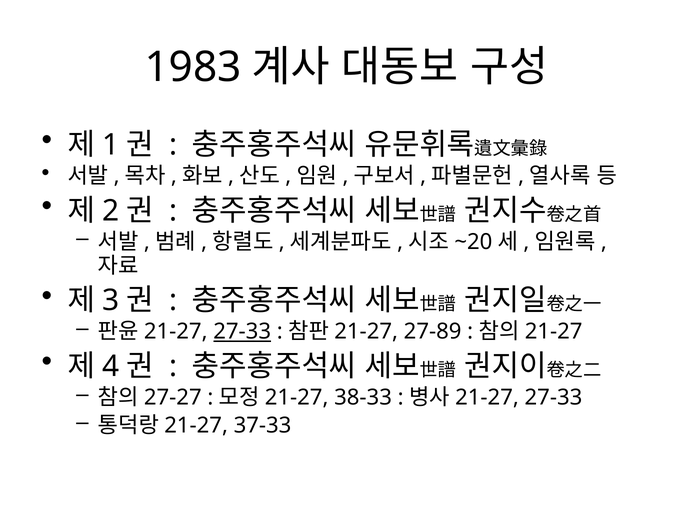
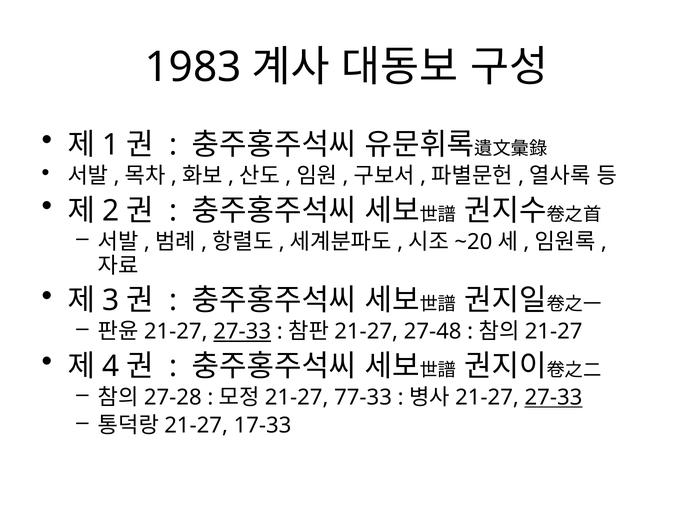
27-89: 27-89 -> 27-48 (433, 332)
27-27: 27-27 -> 27-28 (173, 397)
38-33: 38-33 -> 77-33 (363, 397)
27-33 underline: none -> present (553, 397)
37-33: 37-33 -> 17-33 (263, 425)
